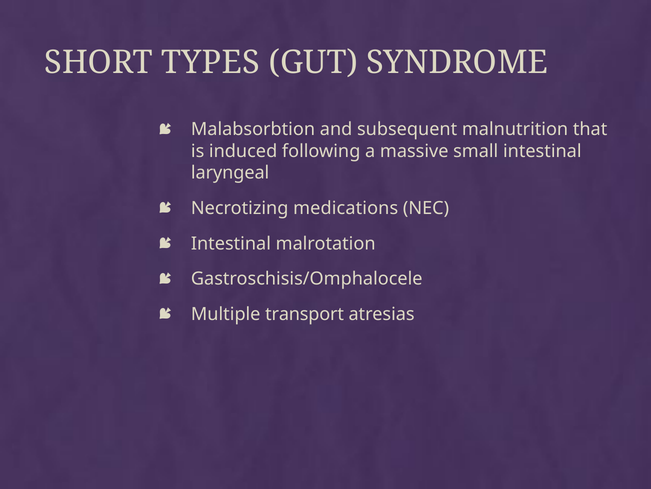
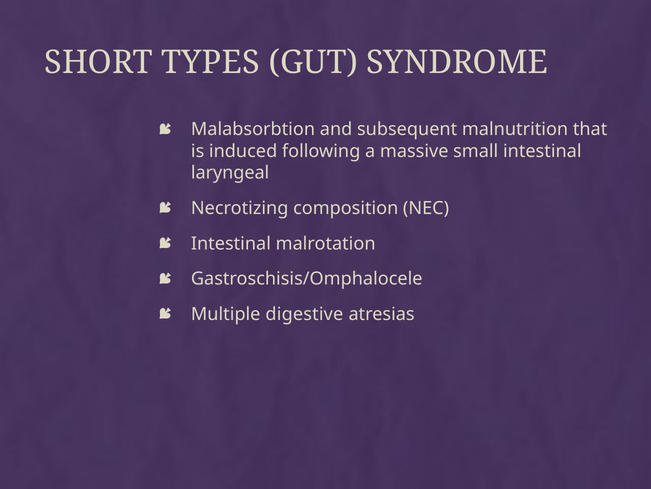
medications: medications -> composition (346, 208)
transport: transport -> digestive (304, 314)
